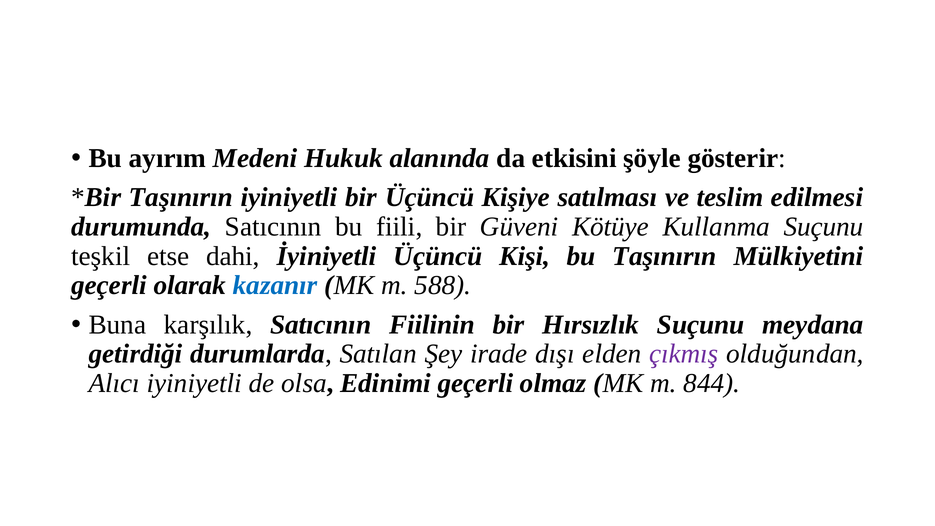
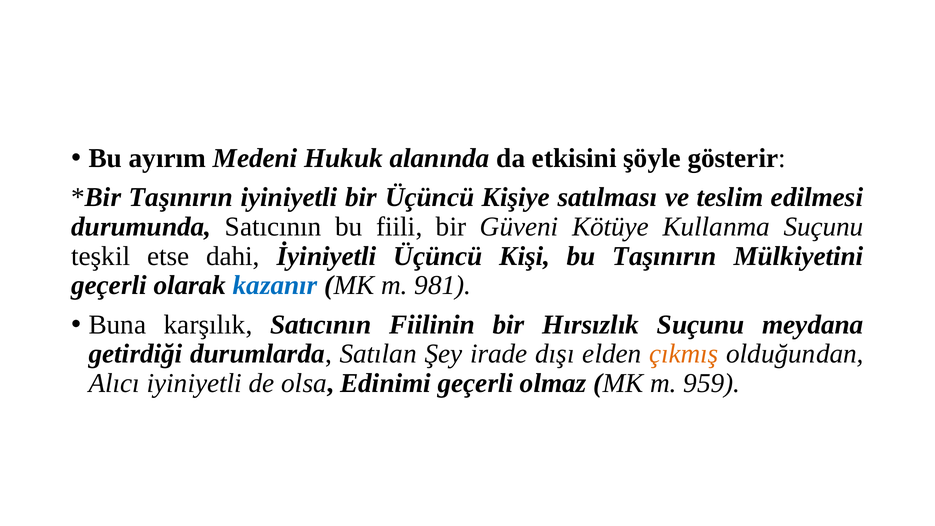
588: 588 -> 981 (443, 285)
çıkmış colour: purple -> orange (684, 354)
844: 844 -> 959 (712, 383)
